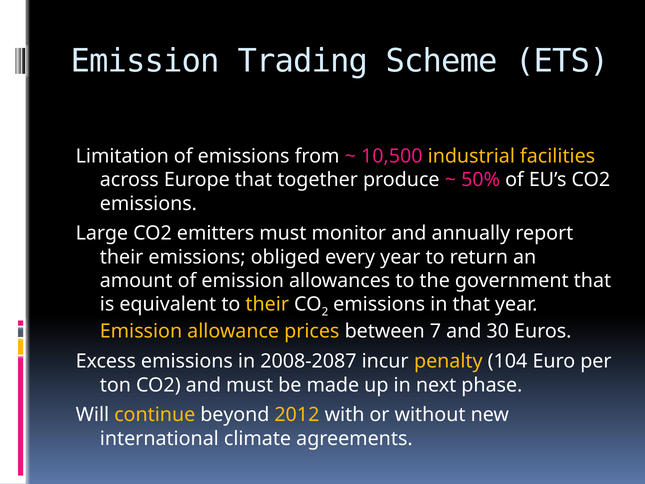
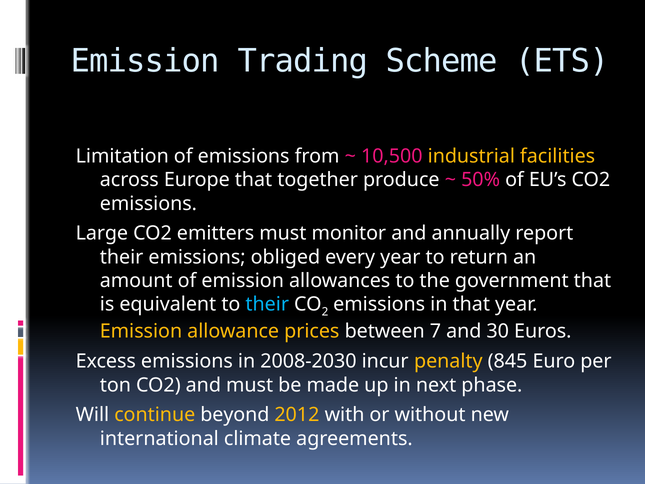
their colour: yellow -> light blue (267, 304)
2008-2087: 2008-2087 -> 2008-2030 (308, 361)
104: 104 -> 845 (508, 361)
